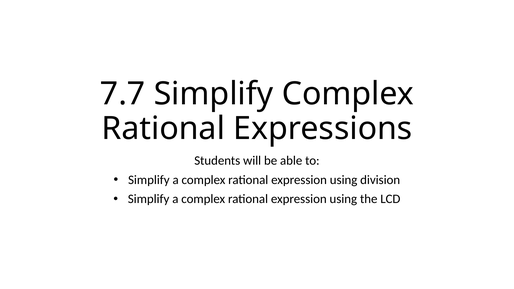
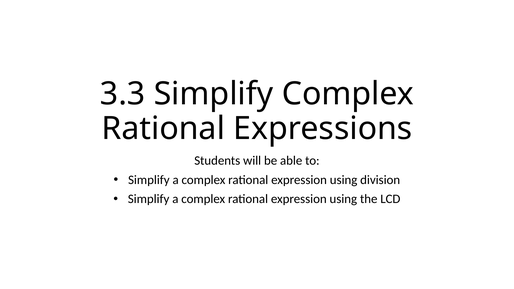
7.7: 7.7 -> 3.3 (123, 94)
